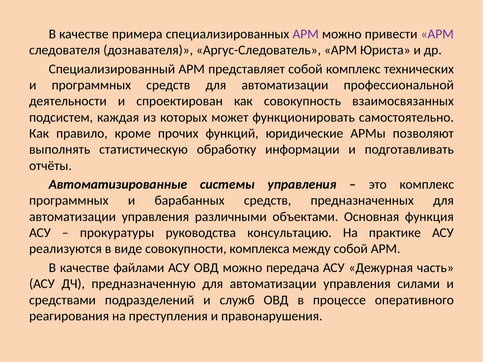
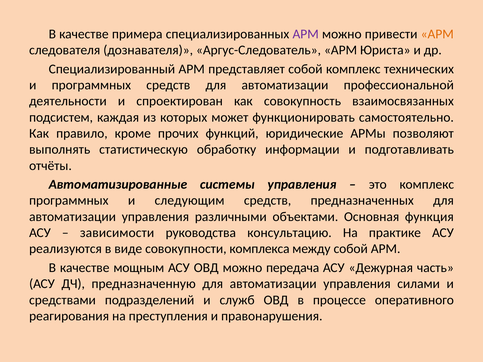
АРМ colour: purple -> orange (437, 34)
барабанных: барабанных -> следующим (190, 201)
прокуратуры: прокуратуры -> зависимости (117, 233)
файлами: файлами -> мощным (139, 268)
